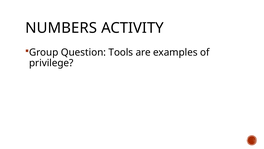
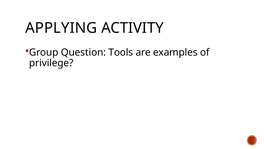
NUMBERS: NUMBERS -> APPLYING (61, 28)
